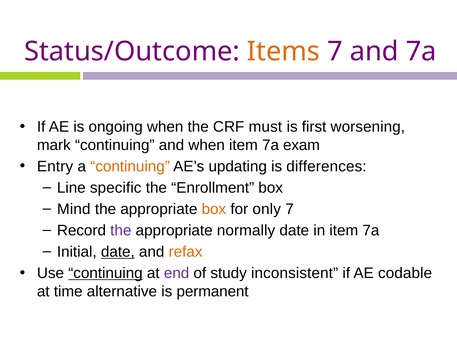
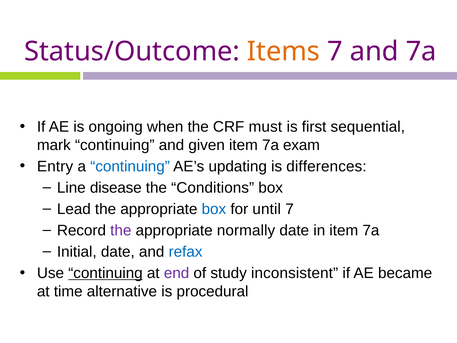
worsening: worsening -> sequential (368, 127)
and when: when -> given (207, 145)
continuing colour: orange -> blue (130, 166)
specific: specific -> disease (116, 188)
Enrollment: Enrollment -> Conditions (213, 188)
Mind: Mind -> Lead (74, 209)
box colour: orange -> blue (214, 209)
only: only -> until (267, 209)
date underline: present -> none (118, 252)
refax colour: orange -> blue (186, 252)
codable: codable -> became (405, 273)
permanent: permanent -> procedural (213, 291)
